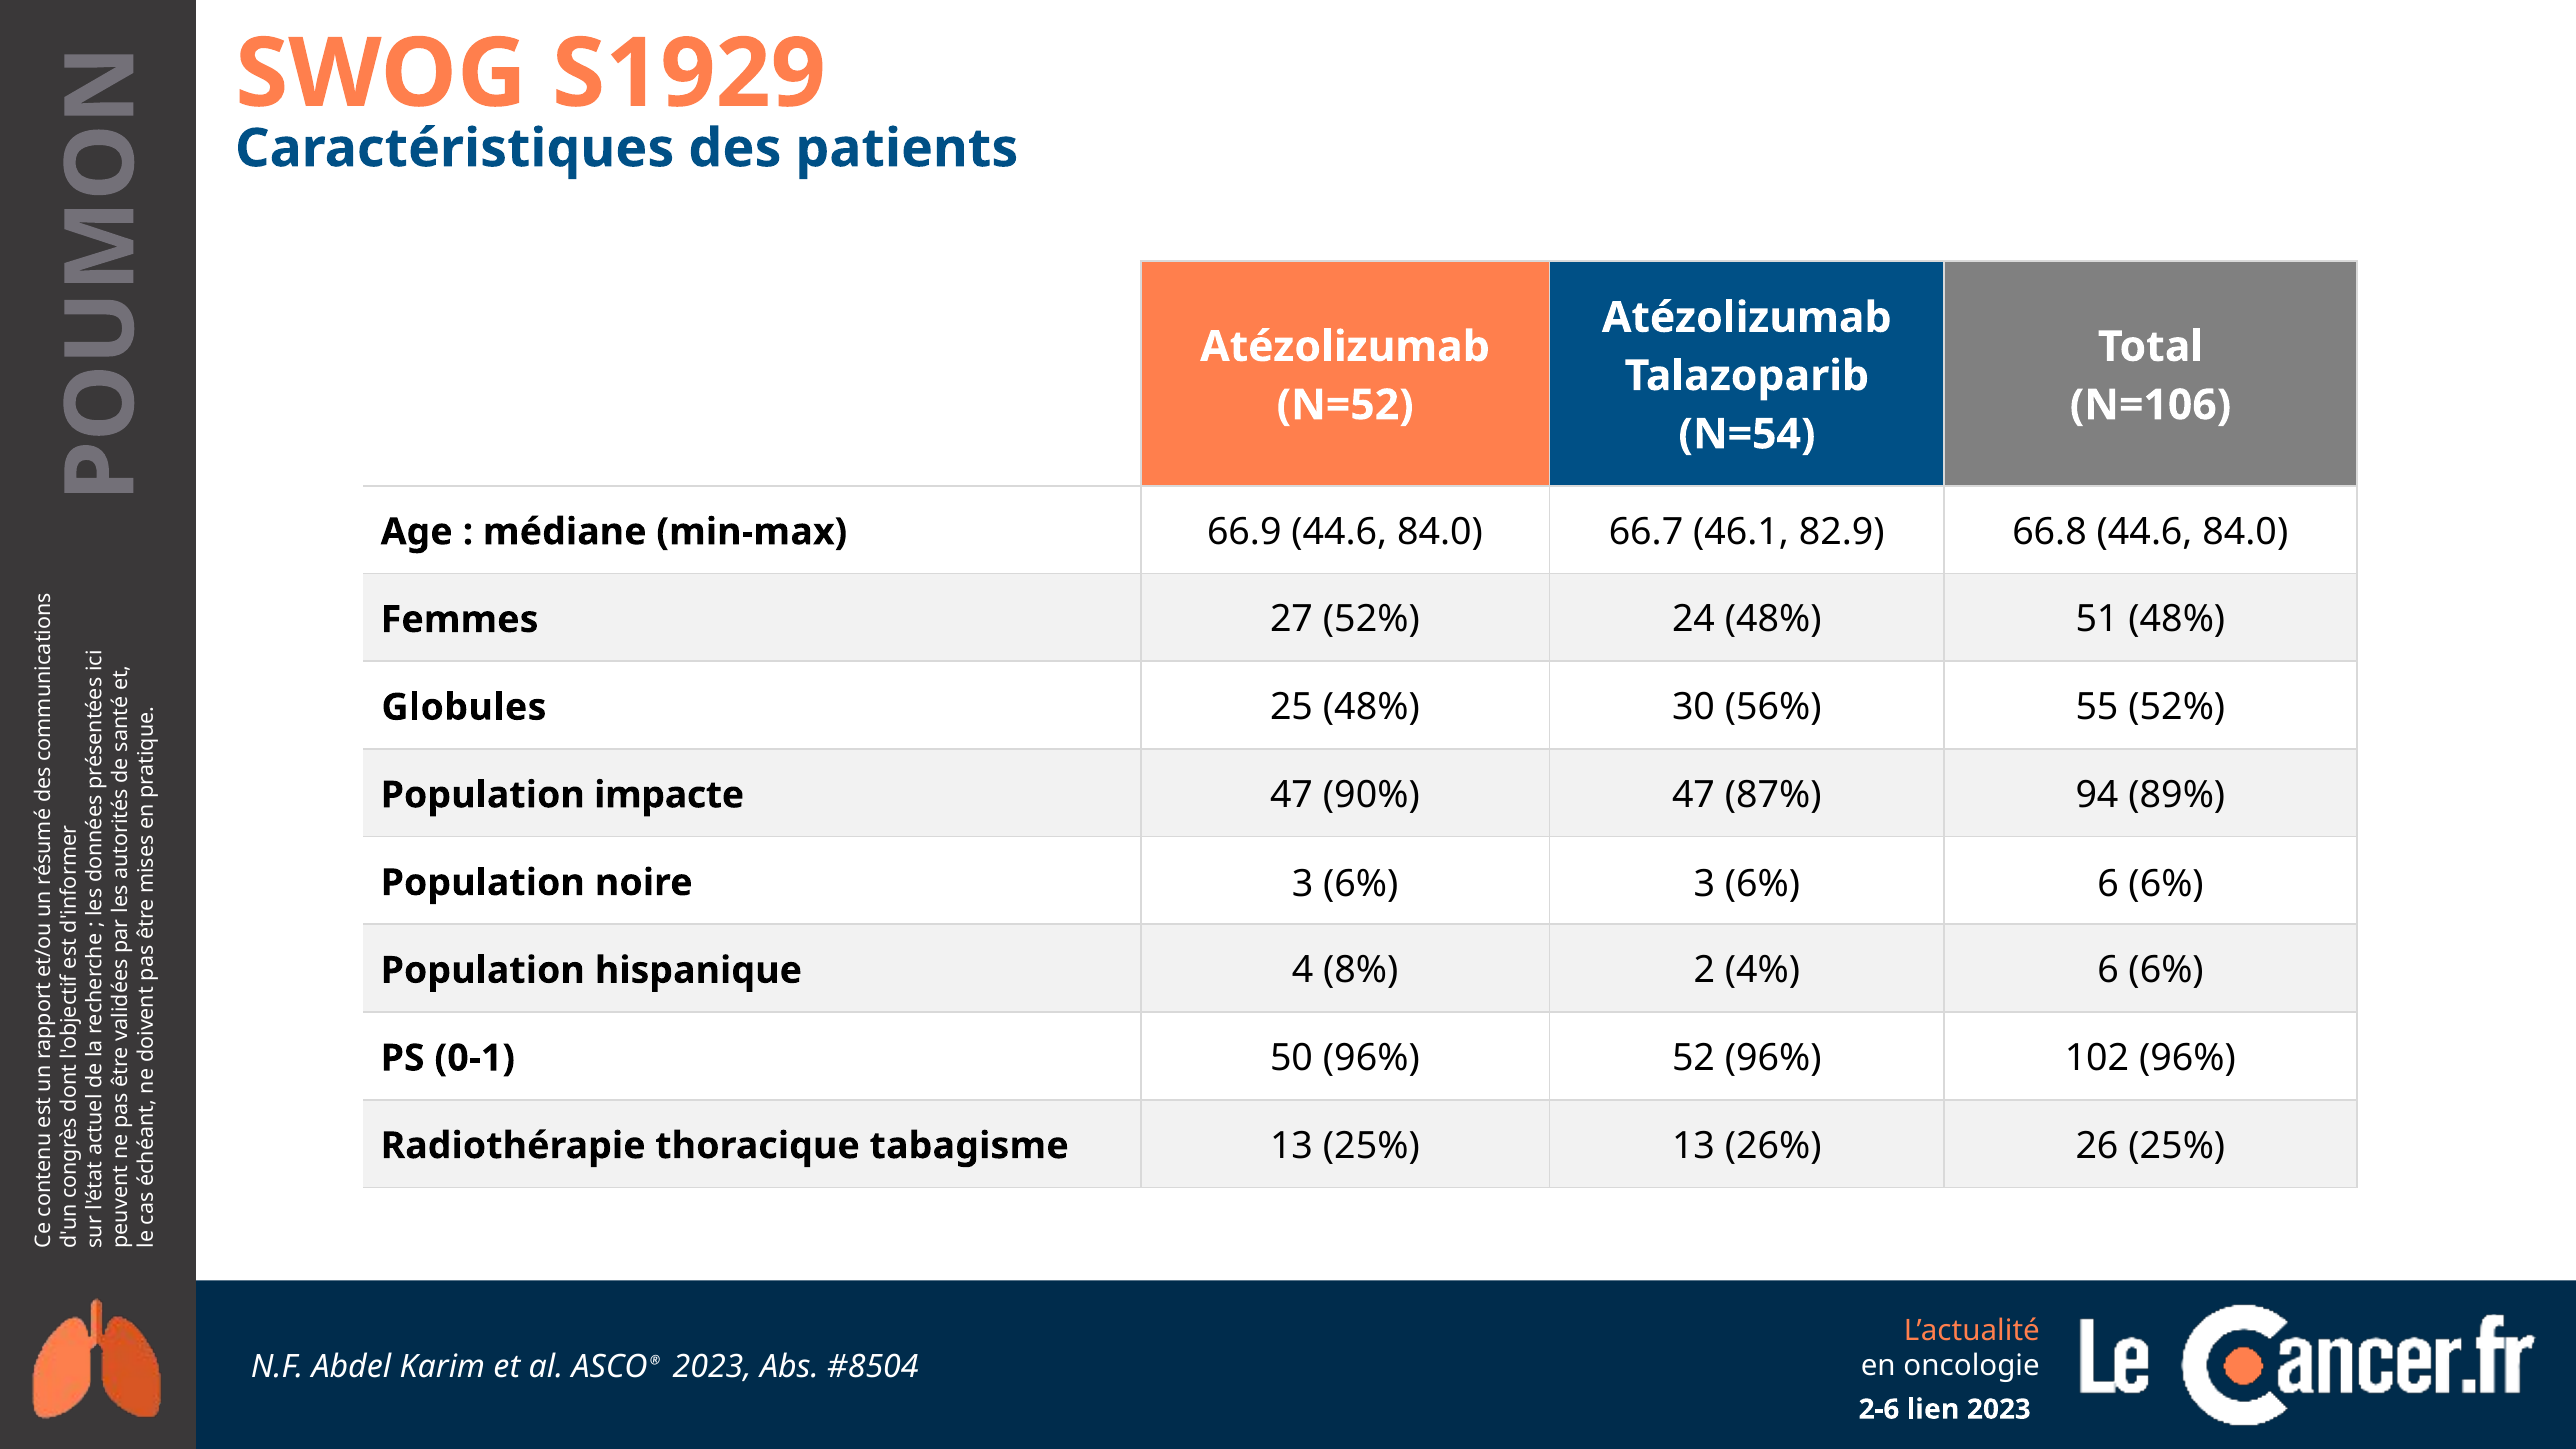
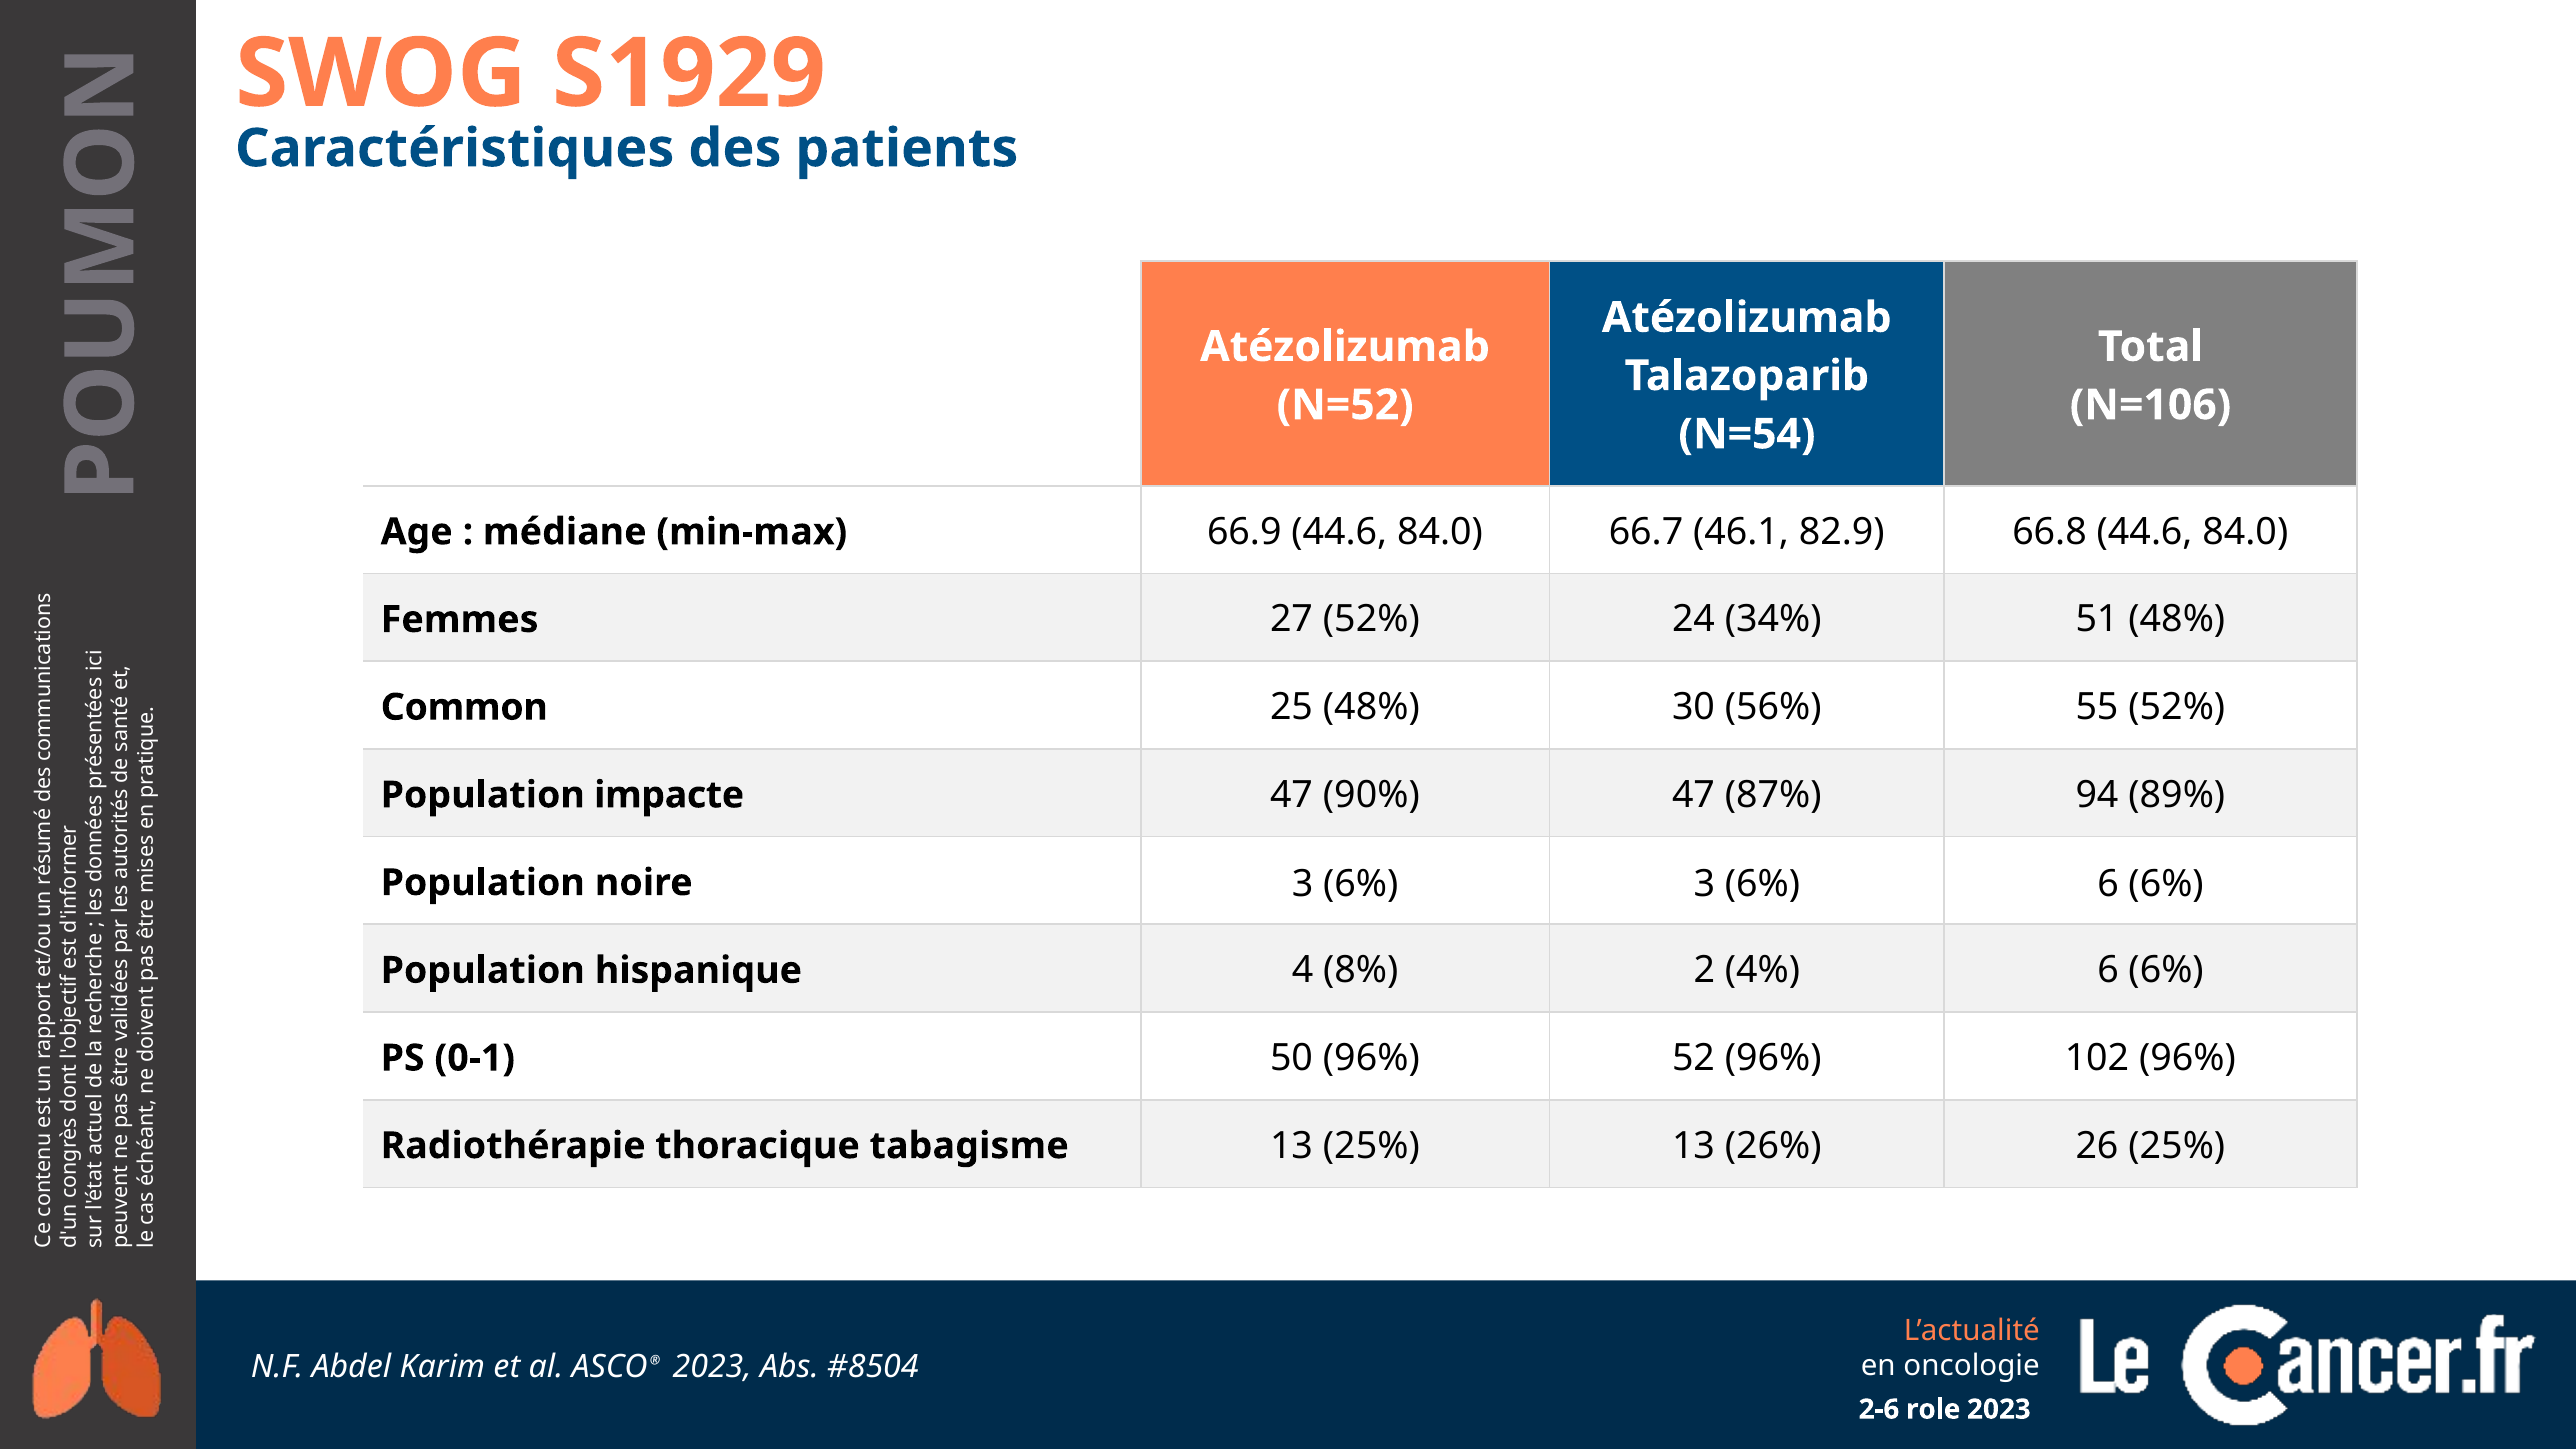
24 48%: 48% -> 34% (1773, 620)
Globules: Globules -> Common (464, 707)
lien: lien -> role (1933, 1409)
